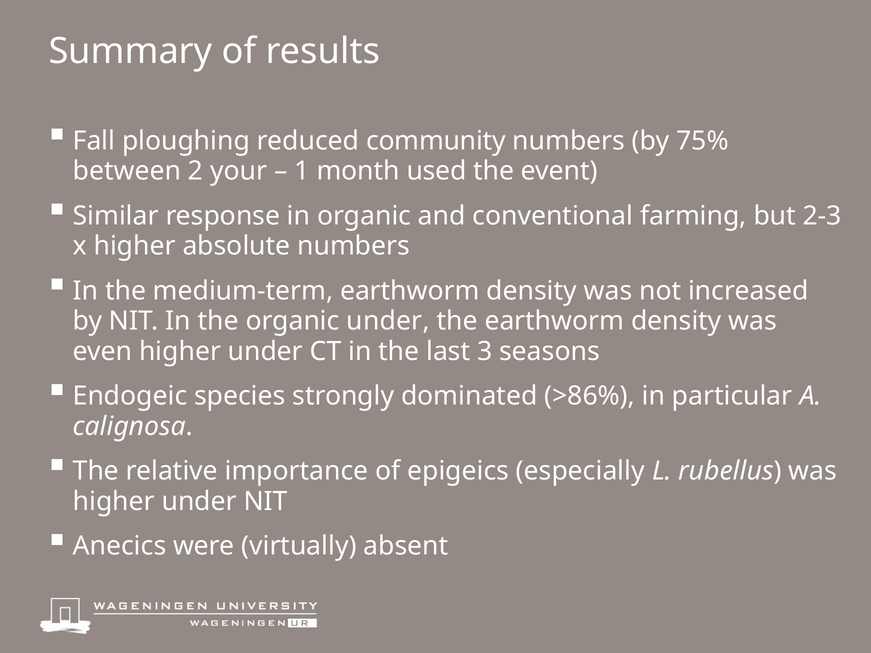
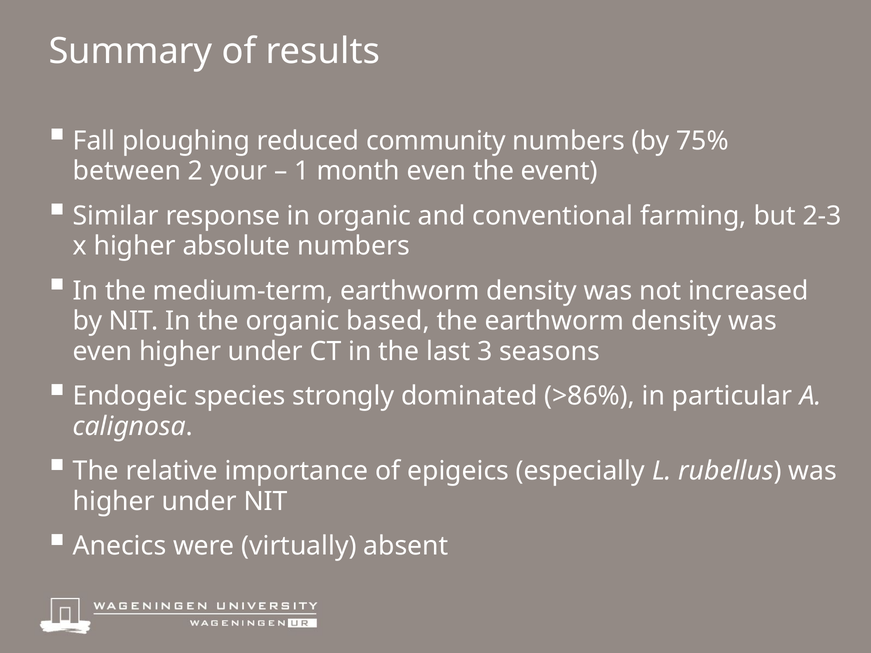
month used: used -> even (436, 171)
organic under: under -> based (388, 321)
